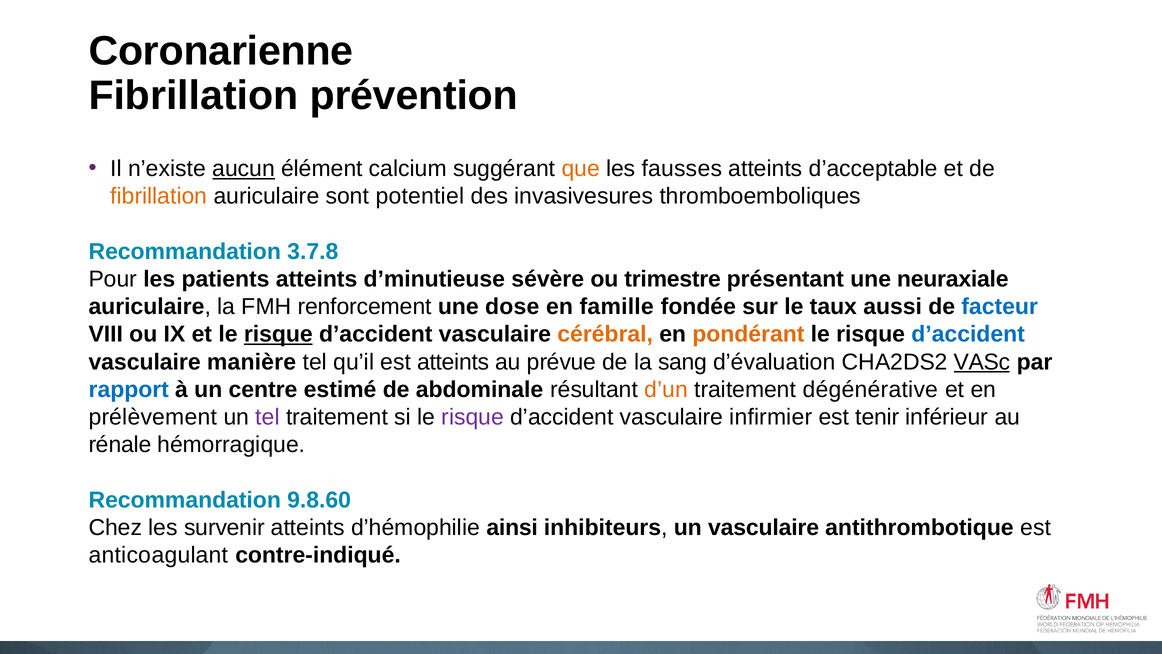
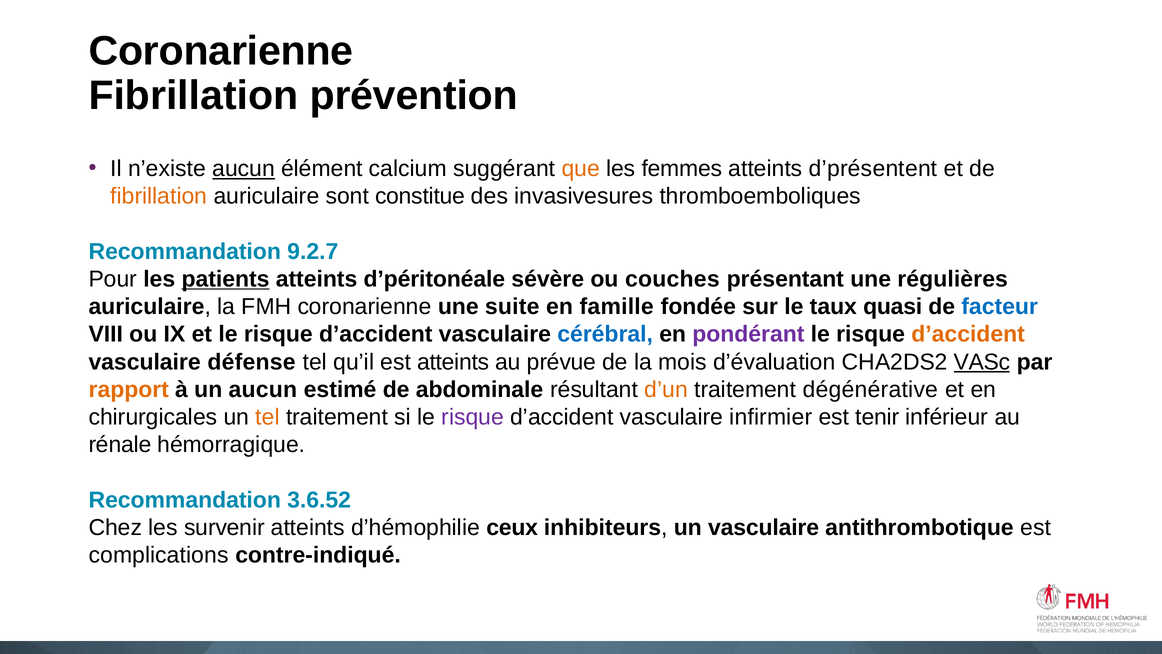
fausses: fausses -> femmes (682, 169)
d’acceptable: d’acceptable -> d’présentent (873, 169)
potentiel: potentiel -> constitue (420, 196)
3.7.8: 3.7.8 -> 9.2.7 (313, 251)
patients underline: none -> present (225, 279)
d’minutieuse: d’minutieuse -> d’péritonéale (434, 279)
trimestre: trimestre -> couches (672, 279)
neuraxiale: neuraxiale -> régulières (953, 279)
FMH renforcement: renforcement -> coronarienne (364, 307)
dose: dose -> suite (512, 307)
aussi: aussi -> quasi (893, 307)
risque underline: present -> none (278, 334)
cérébral colour: orange -> blue (605, 334)
pondérant colour: orange -> purple (748, 334)
d’accident colour: blue -> orange (968, 334)
manière: manière -> défense (251, 362)
sang: sang -> mois (683, 362)
rapport colour: blue -> orange (129, 389)
un centre: centre -> aucun (263, 389)
prélèvement: prélèvement -> chirurgicales (153, 417)
tel colour: purple -> orange (268, 417)
9.8.60: 9.8.60 -> 3.6.52 (319, 500)
ainsi: ainsi -> ceux (512, 527)
anticoagulant: anticoagulant -> complications (159, 555)
